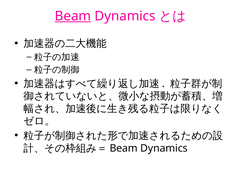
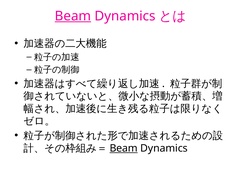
Beam underline: none -> present (124, 148)
